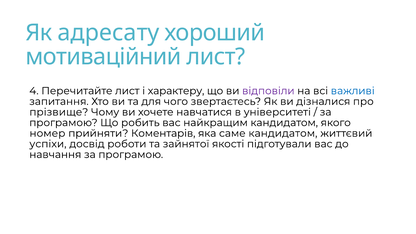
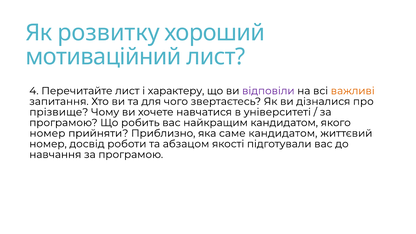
адресату: адресату -> розвитку (109, 33)
важливі colour: blue -> orange (353, 91)
Коментарів: Коментарів -> Приблизно (163, 133)
успіхи: успіхи -> номер (48, 144)
зайнятої: зайнятої -> абзацом (186, 144)
